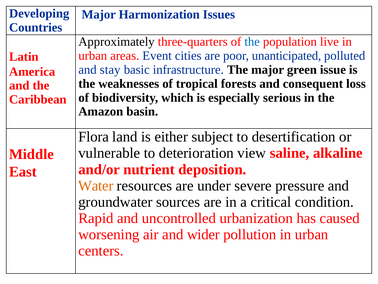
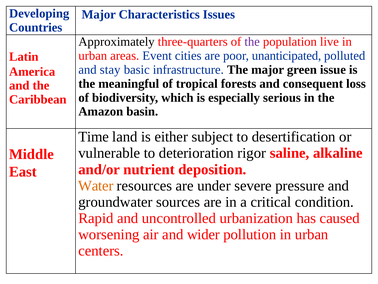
Harmonization: Harmonization -> Characteristics (159, 14)
the colour: blue -> purple (252, 42)
weaknesses: weaknesses -> meaningful (129, 83)
Flora: Flora -> Time (94, 137)
view: view -> rigor (252, 153)
